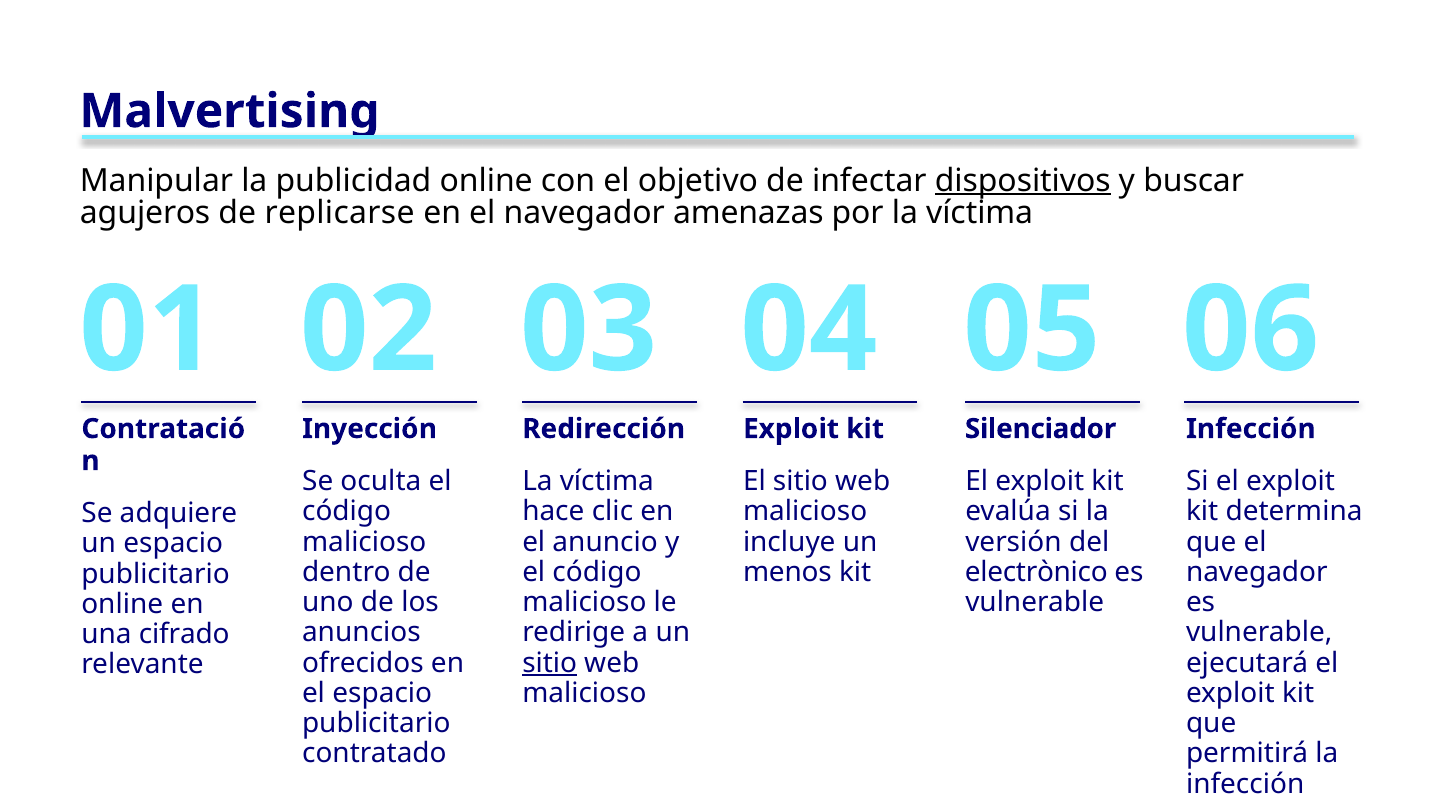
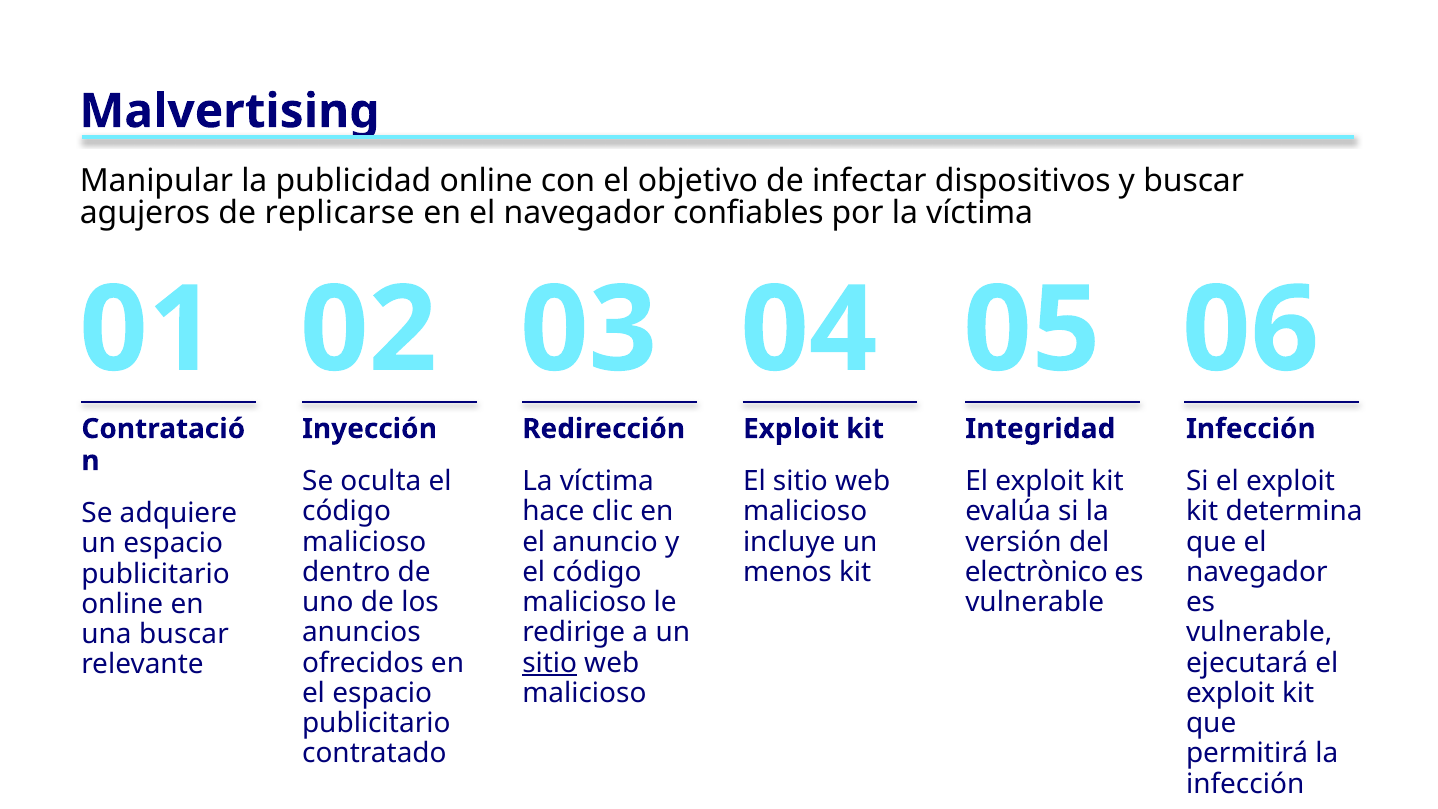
dispositivos underline: present -> none (1023, 181)
amenazas: amenazas -> confiables (748, 213)
Silenciador: Silenciador -> Integridad (1040, 429)
una cifrado: cifrado -> buscar (184, 634)
